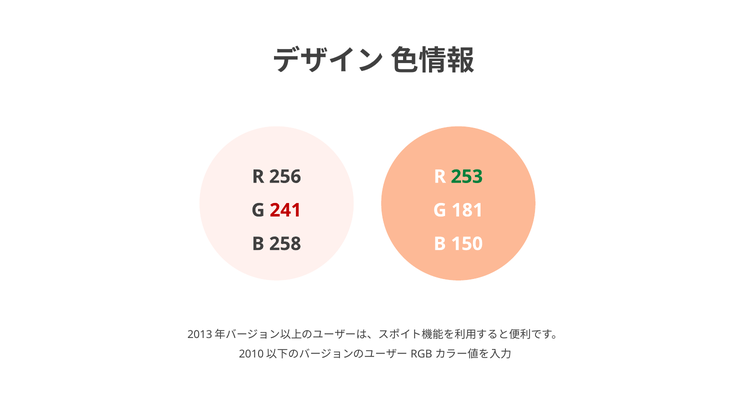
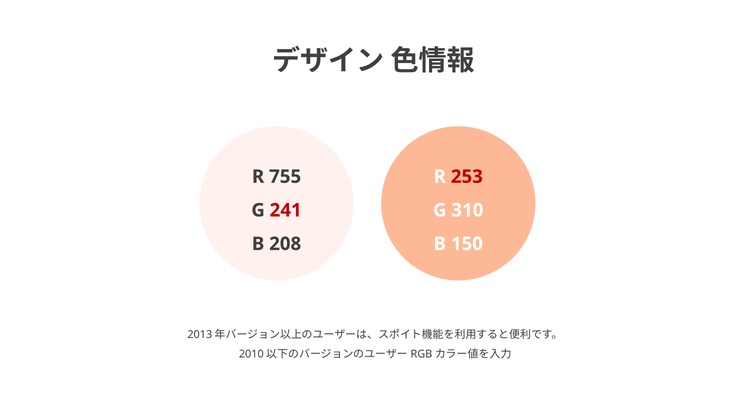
256: 256 -> 755 (285, 177)
253 colour: green -> red (467, 177)
181: 181 -> 310 (467, 210)
258: 258 -> 208 (285, 244)
